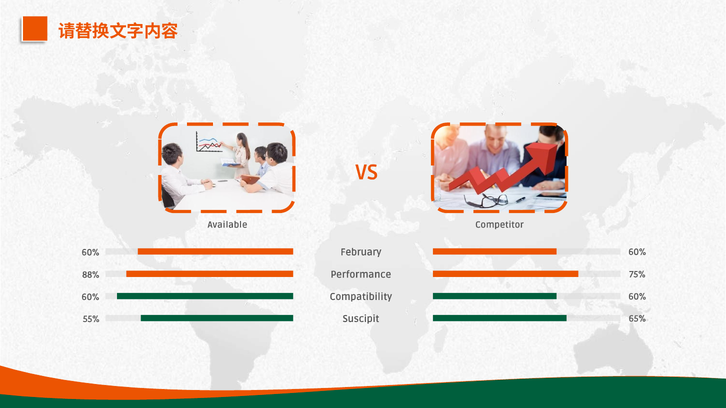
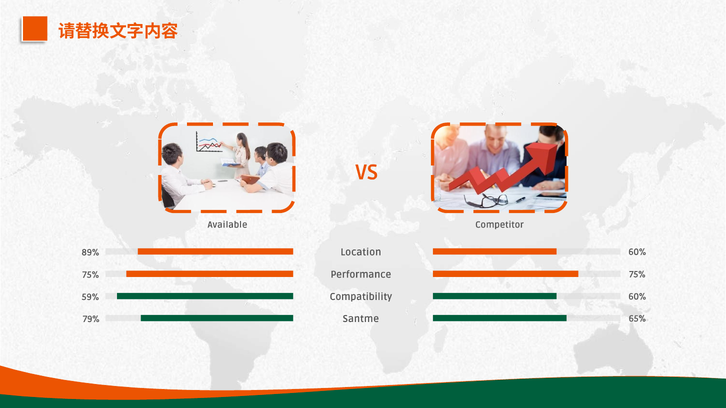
February: February -> Location (361, 252)
60%: 60% -> 89% (90, 253)
88%: 88% -> 75% (91, 275)
60%: 60% -> 59% (90, 297)
Suscipit: Suscipit -> Santme (361, 319)
55%: 55% -> 79% (91, 319)
